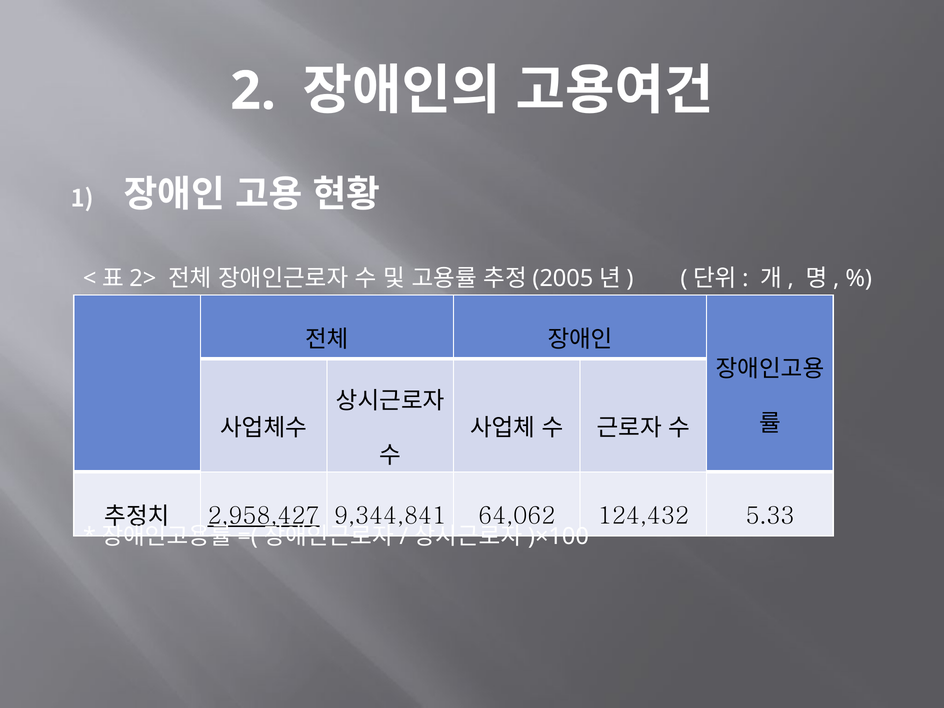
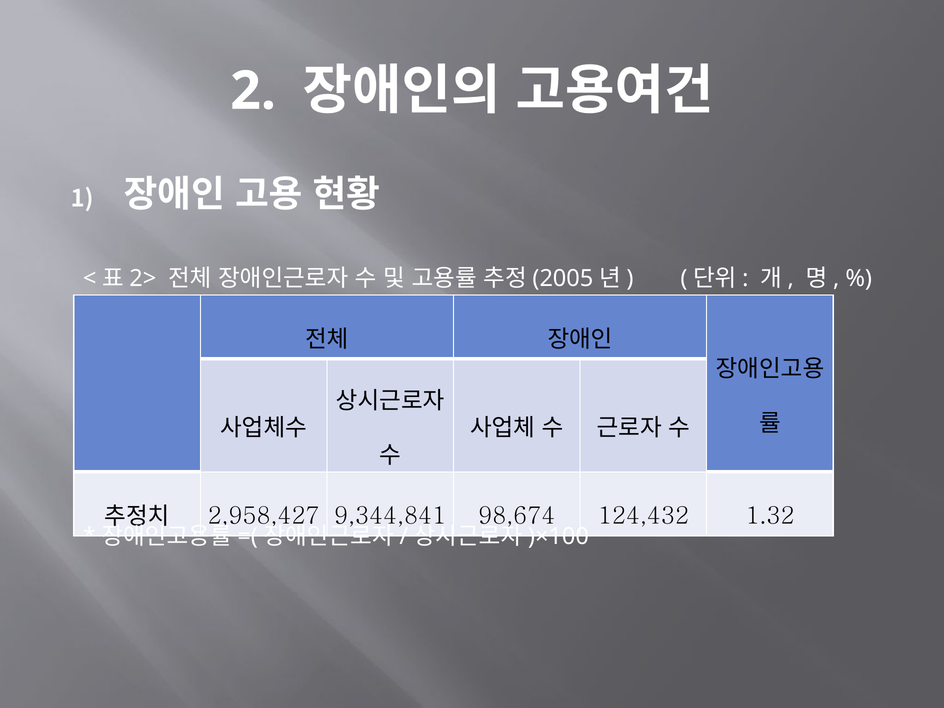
2,958,427 underline: present -> none (264, 516)
64,062: 64,062 -> 98,674 (517, 516)
5.33: 5.33 -> 1.32 (770, 516)
